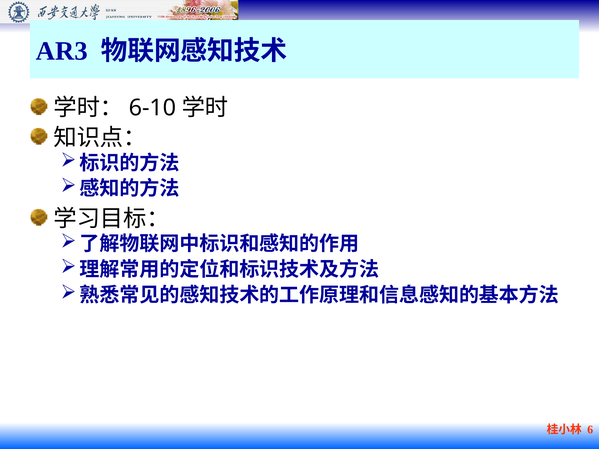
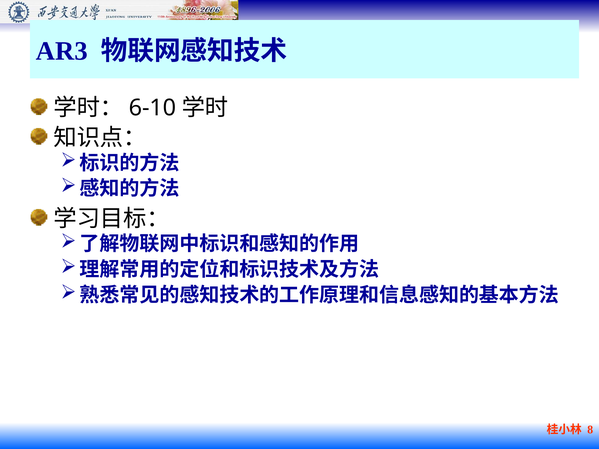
6: 6 -> 8 (590, 430)
